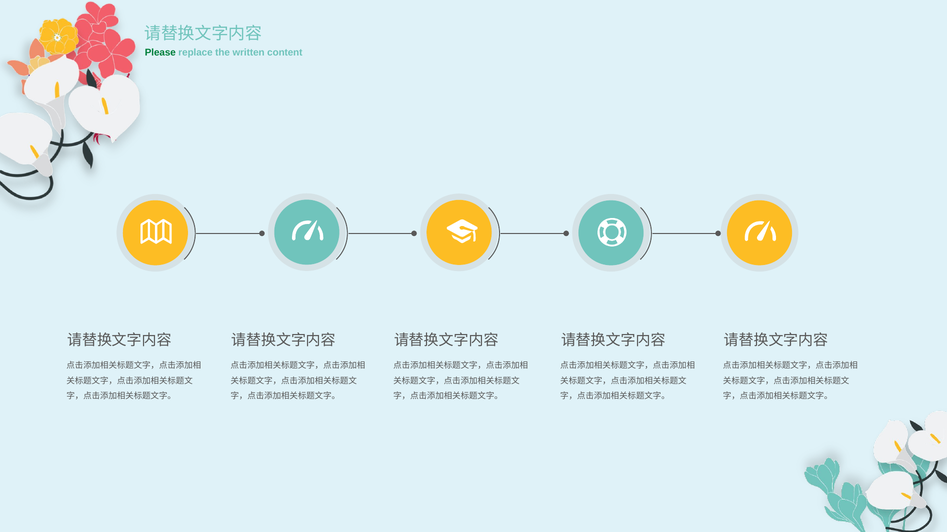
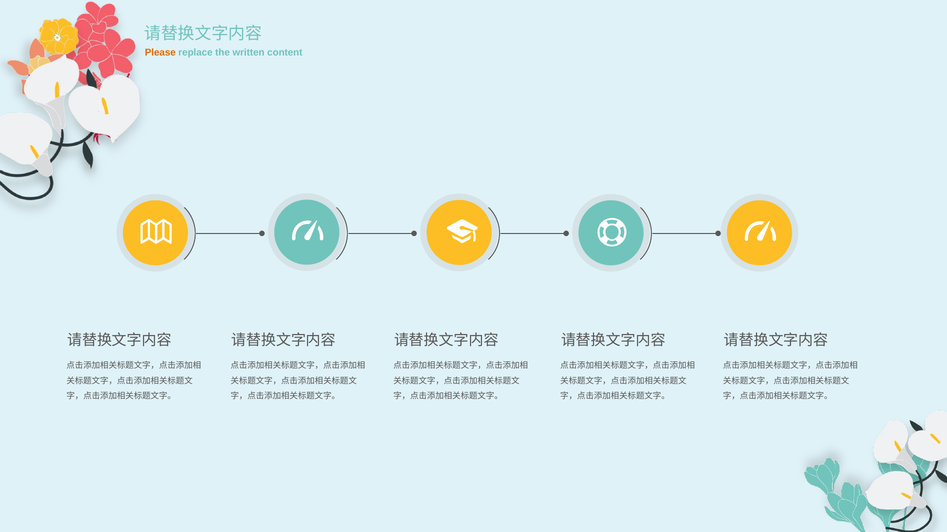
Please colour: green -> orange (160, 53)
